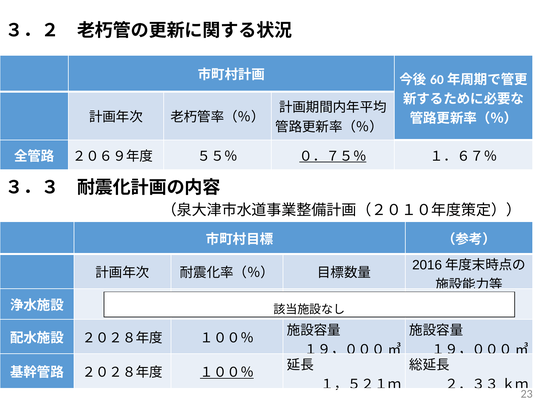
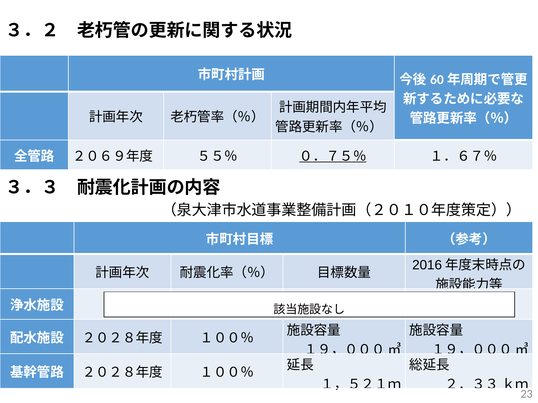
１００％ underline: present -> none (227, 373)
